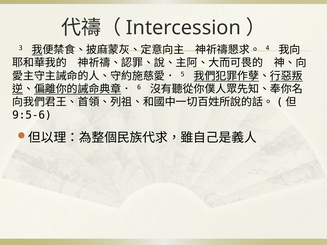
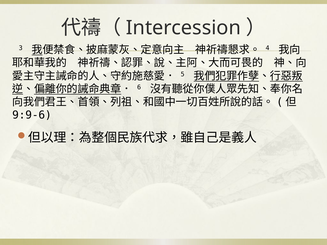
9:5-6: 9:5-6 -> 9:9-6 (32, 115)
